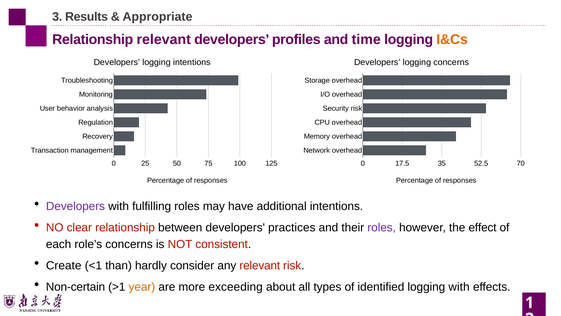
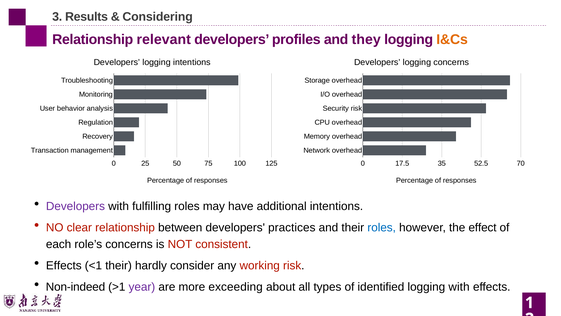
Appropriate: Appropriate -> Considering (158, 17)
time: time -> they (366, 40)
roles colour: purple -> blue (382, 227)
Create: Create -> Effects (64, 265)
<1 than: than -> their (119, 265)
any relevant: relevant -> working (260, 265)
Non-certain: Non-certain -> Non-indeed (76, 286)
year colour: orange -> purple (142, 286)
